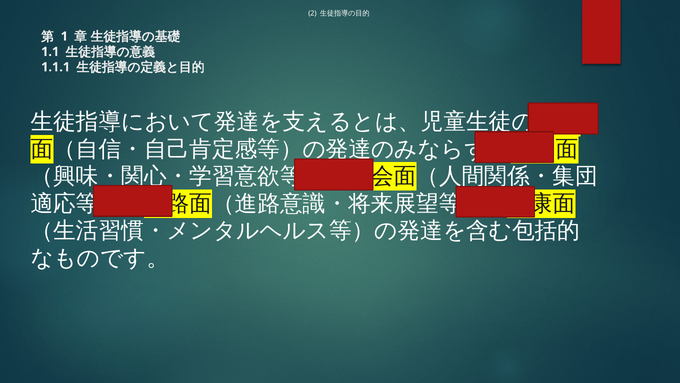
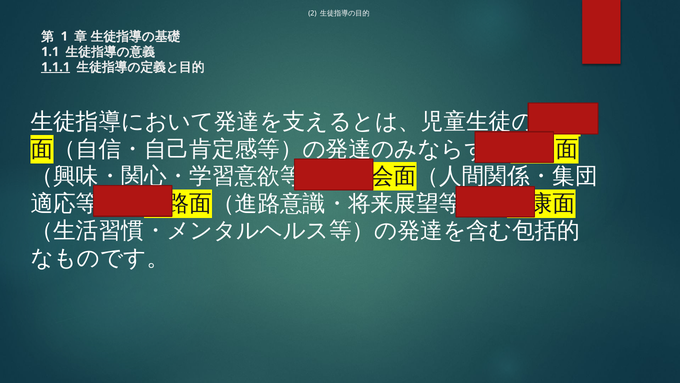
1.1.1 underline: none -> present (56, 67)
